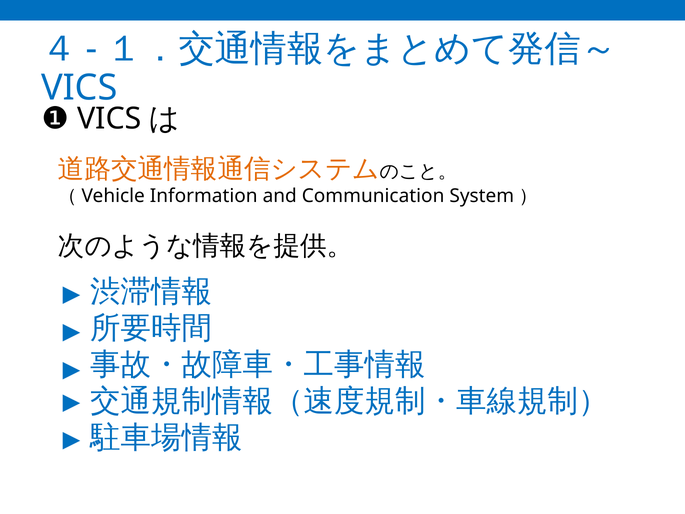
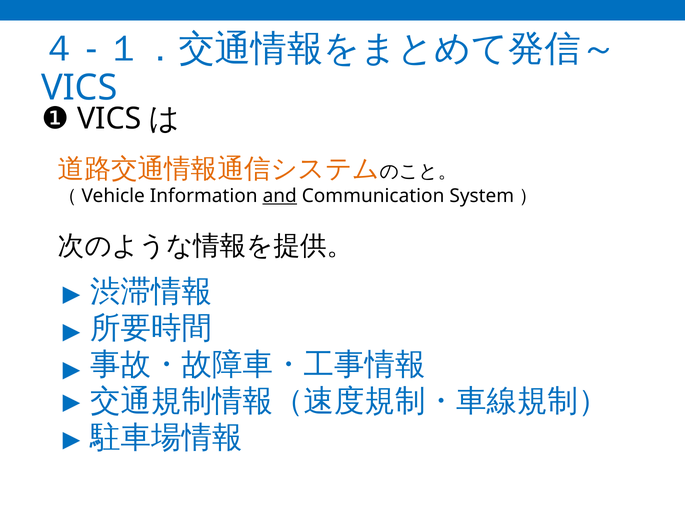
and underline: none -> present (280, 196)
